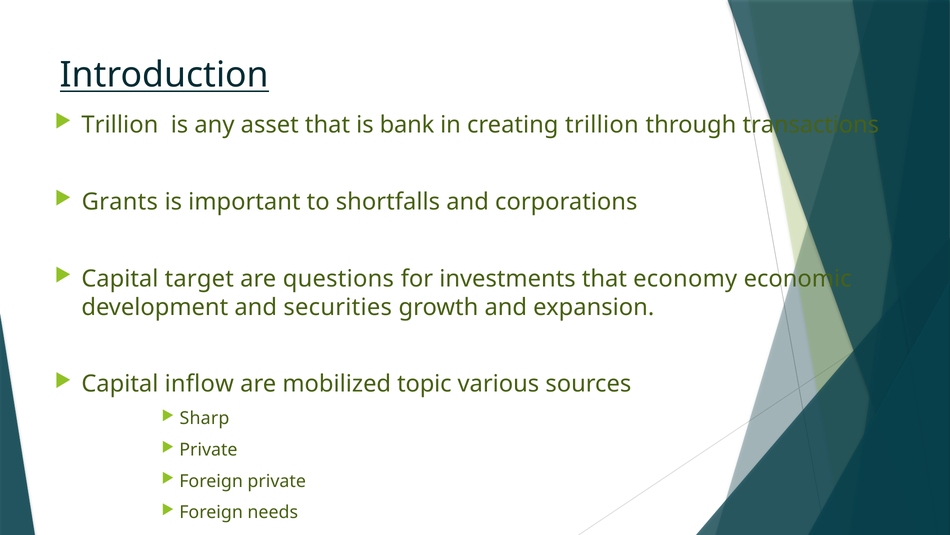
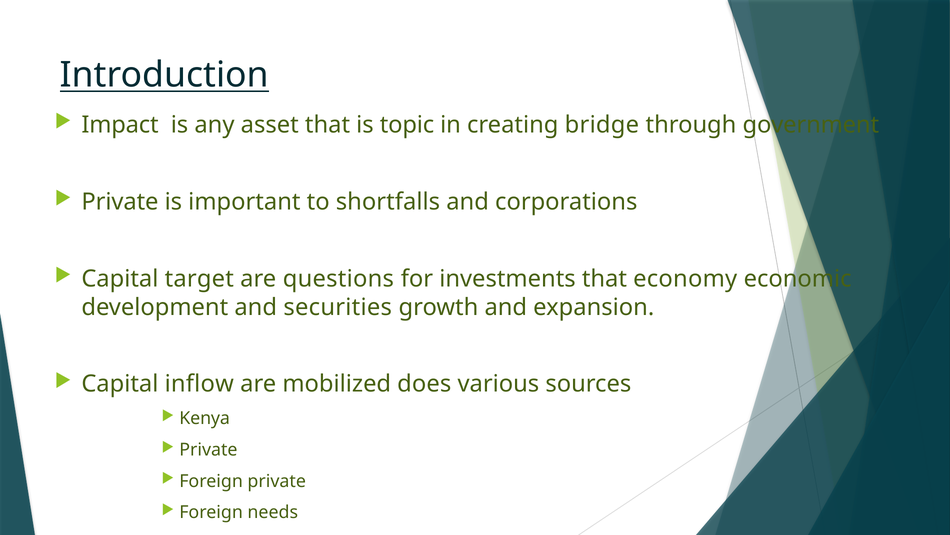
Trillion: Trillion -> Impact (120, 125)
bank: bank -> topic (407, 125)
creating trillion: trillion -> bridge (602, 125)
transactions: transactions -> government (811, 125)
Grants: Grants -> Private (120, 202)
topic: topic -> does (424, 384)
Sharp: Sharp -> Kenya (205, 418)
